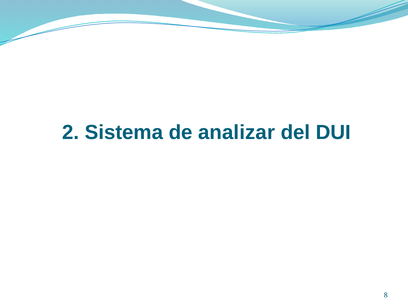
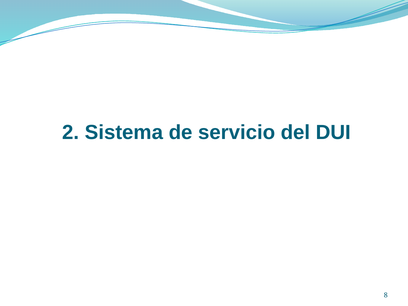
analizar: analizar -> servicio (237, 133)
